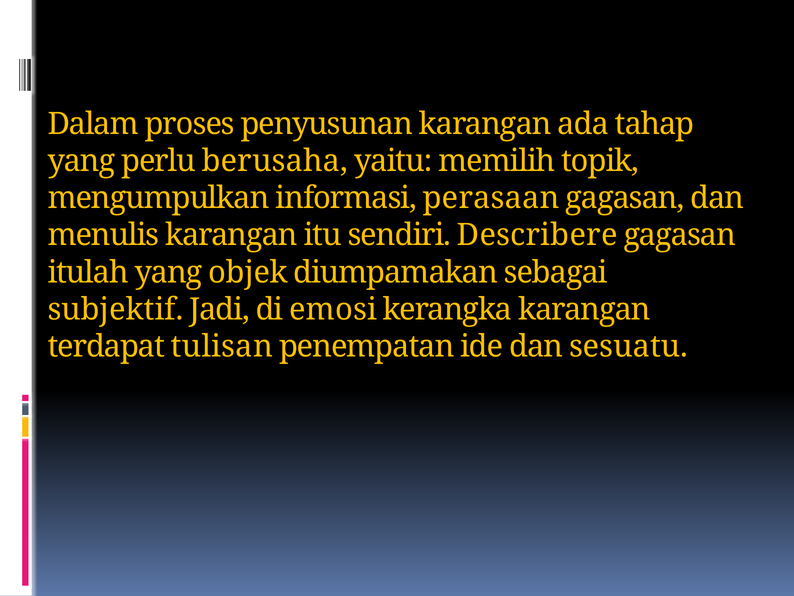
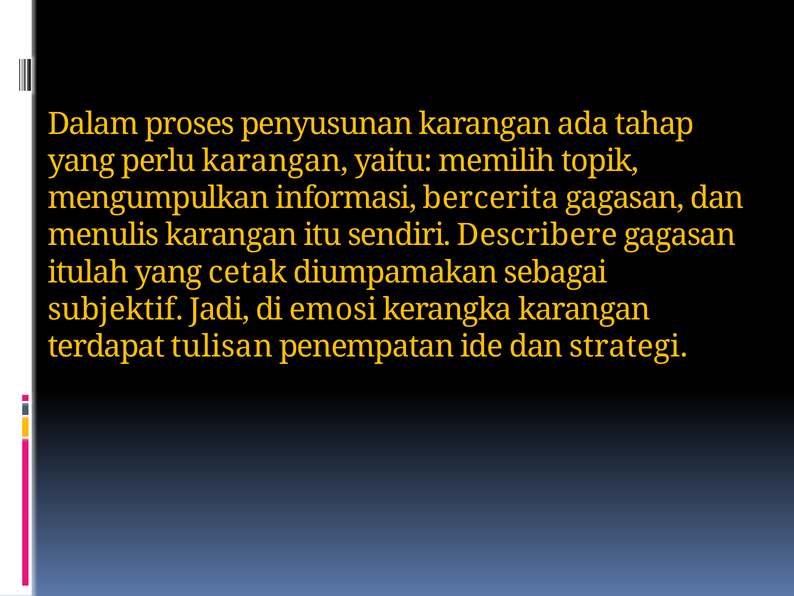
perlu berusaha: berusaha -> karangan (275, 161)
perasaan: perasaan -> bercerita (491, 198)
objek: objek -> cetak (248, 272)
sesuatu: sesuatu -> strategi (629, 346)
